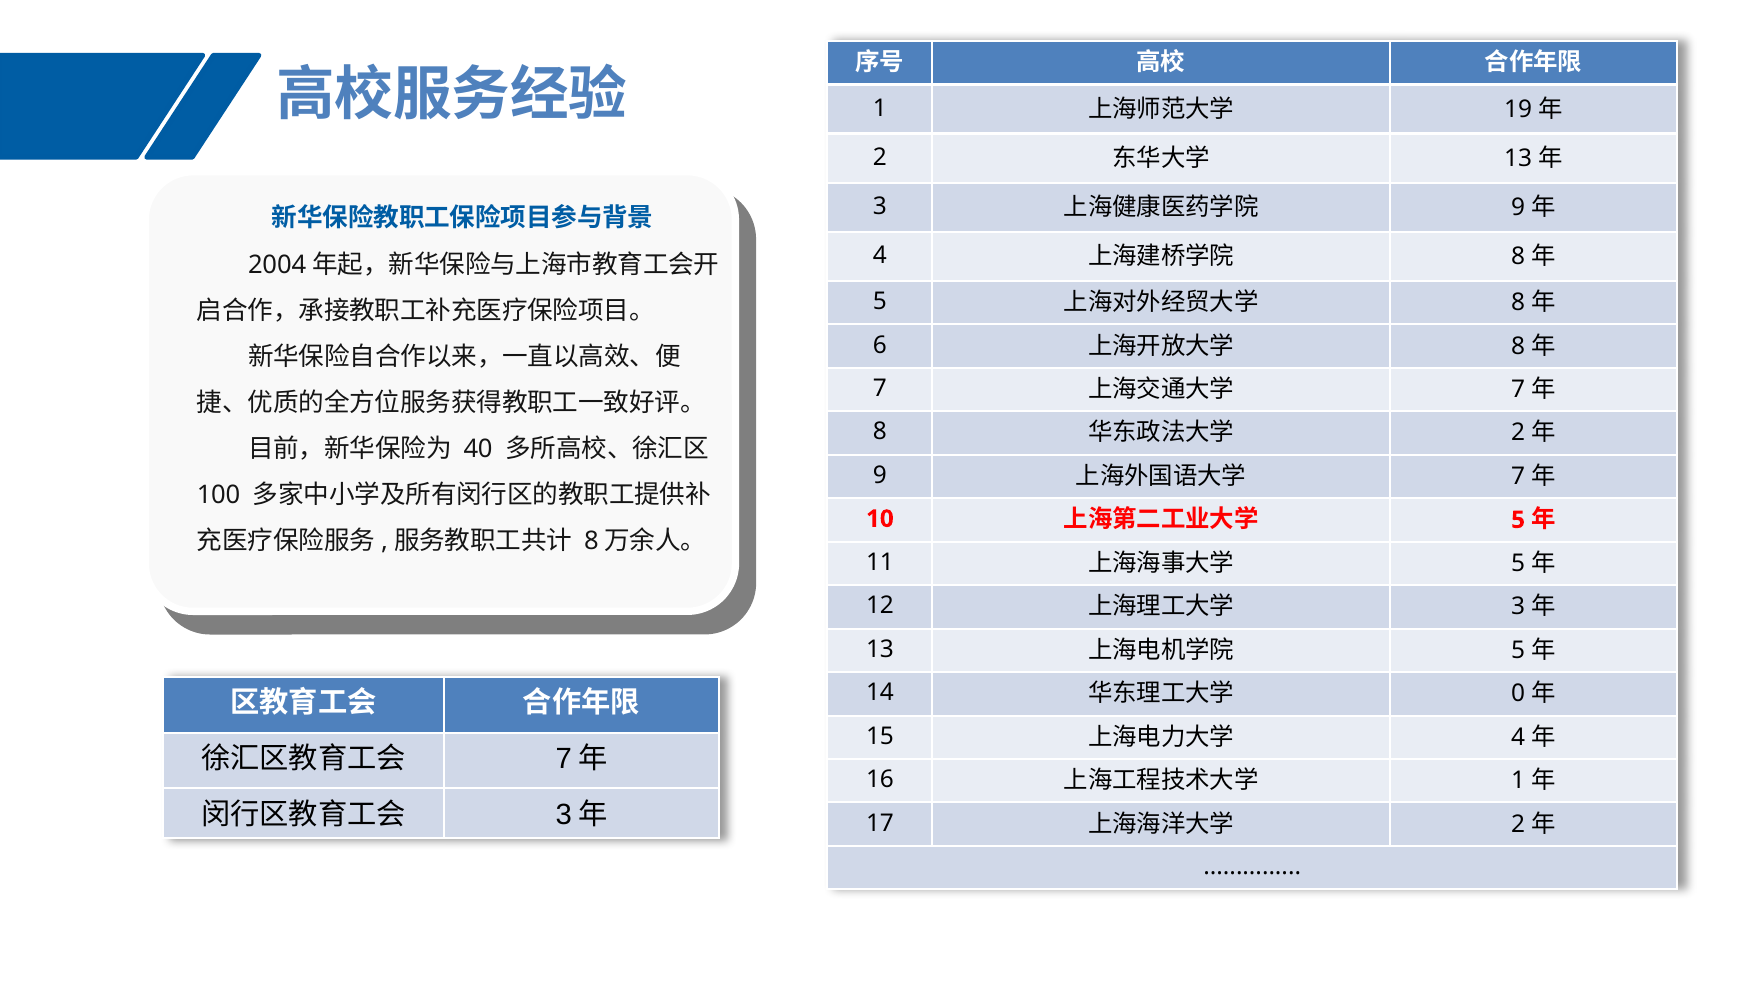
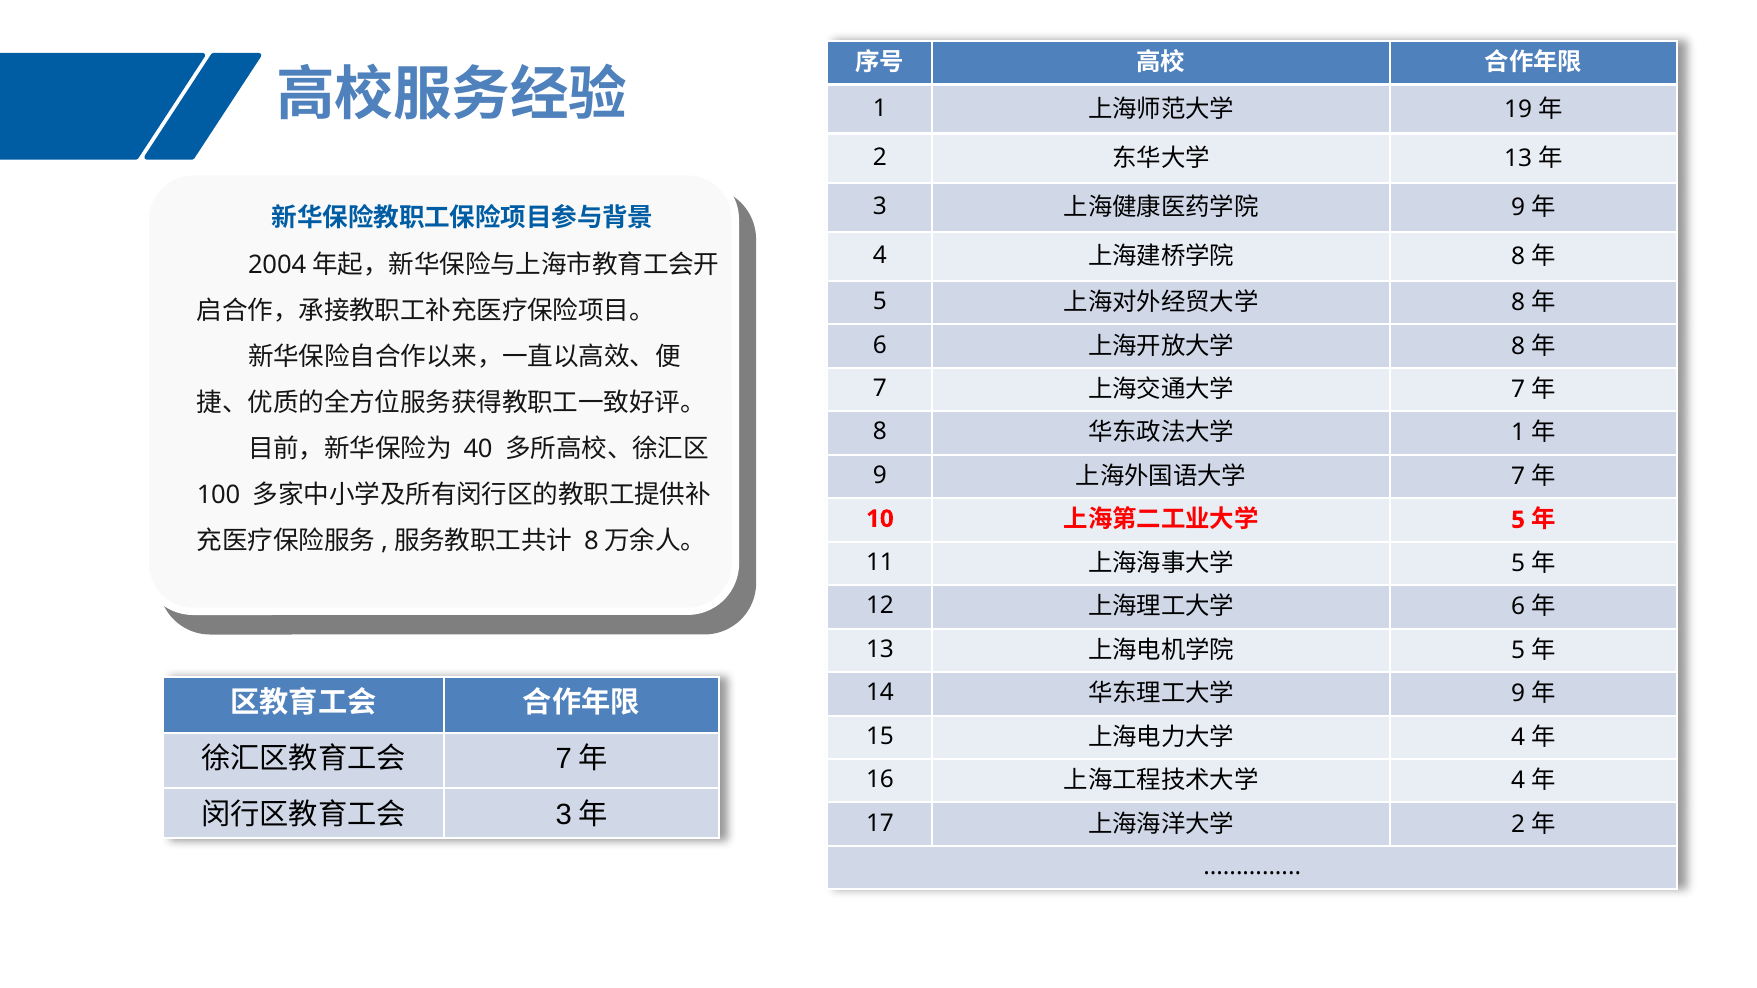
2: 2 -> 1 (1518, 433)
3: 3 -> 6 (1518, 607)
0: 0 -> 9 (1518, 694)
1: 1 -> 4 (1518, 781)
